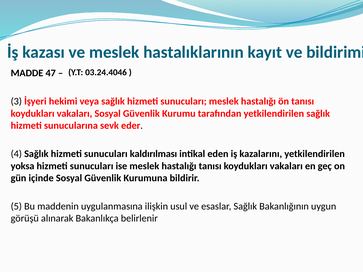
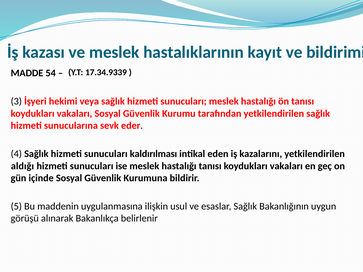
03.24.4046: 03.24.4046 -> 17.34.9339 (106, 73)
47: 47 -> 54 (51, 73)
yoksa: yoksa -> aldığı (22, 166)
